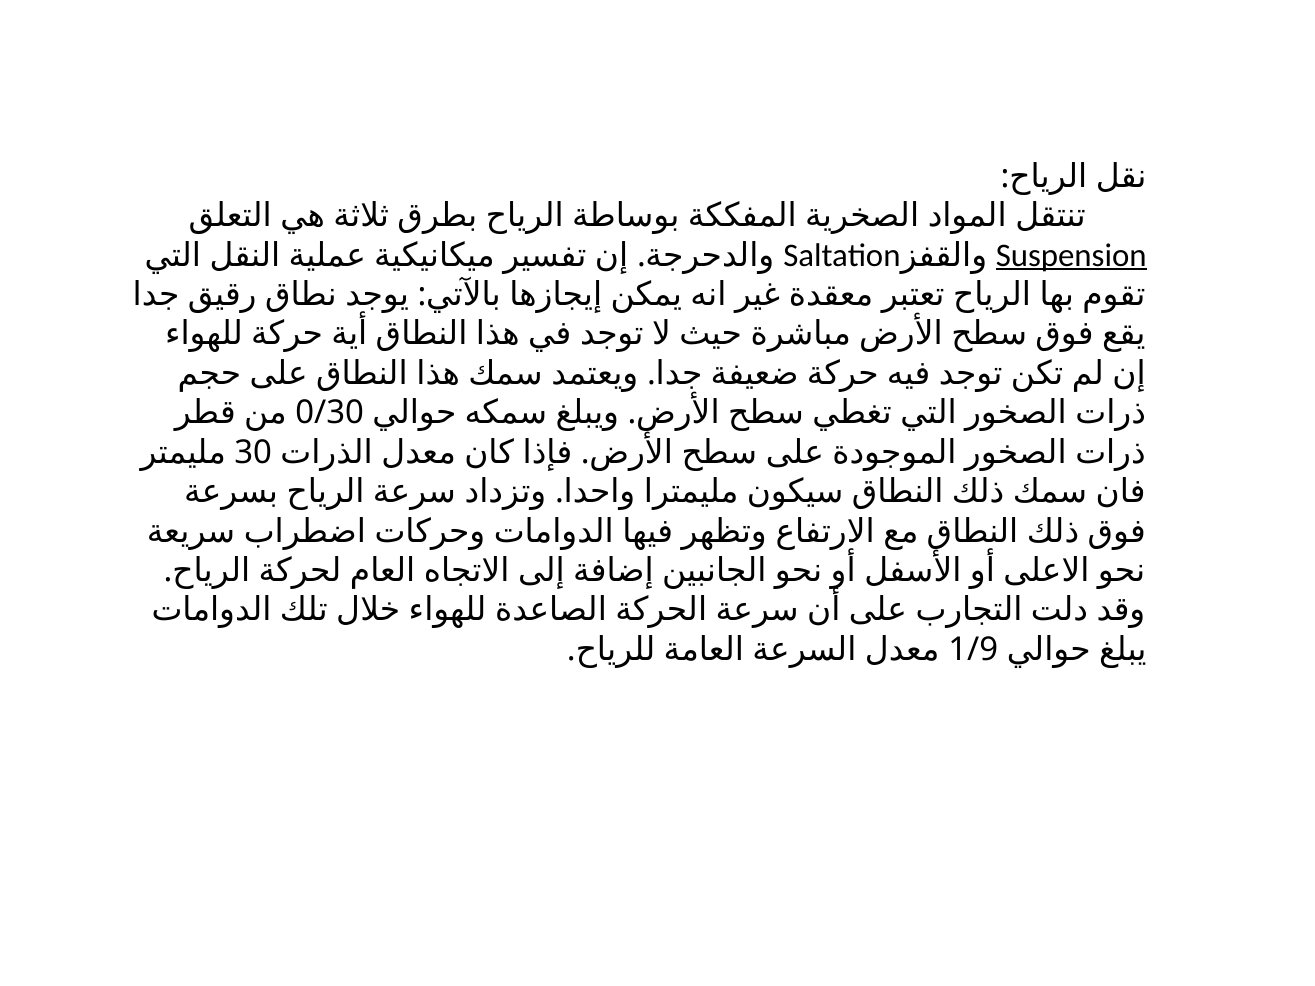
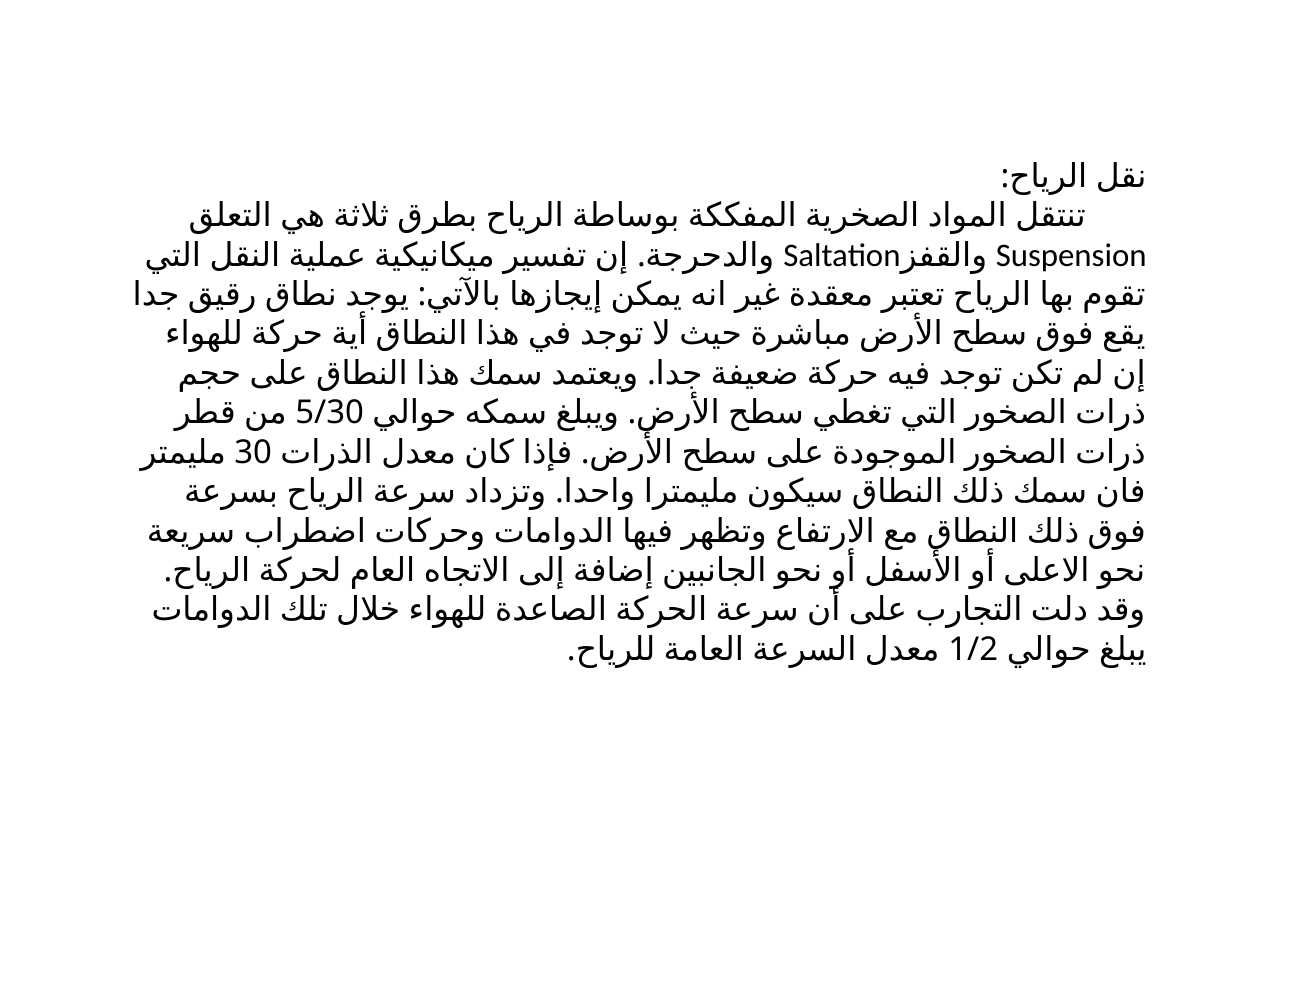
Suspension underline: present -> none (1071, 255)
0/30: 0/30 -> 5/30 (330, 413)
1/9: 1/9 -> 1/2 (973, 650)
